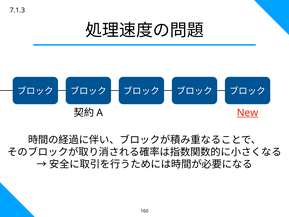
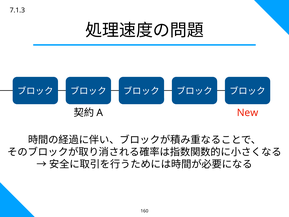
New underline: present -> none (248, 113)
